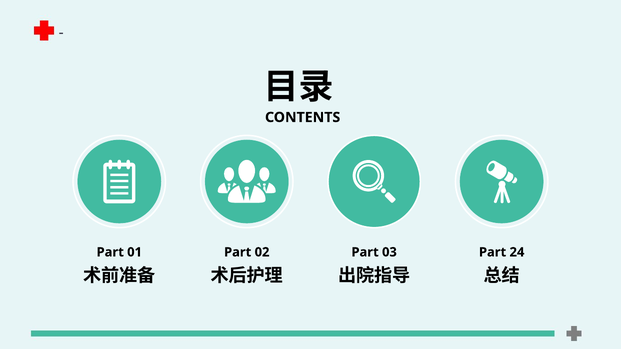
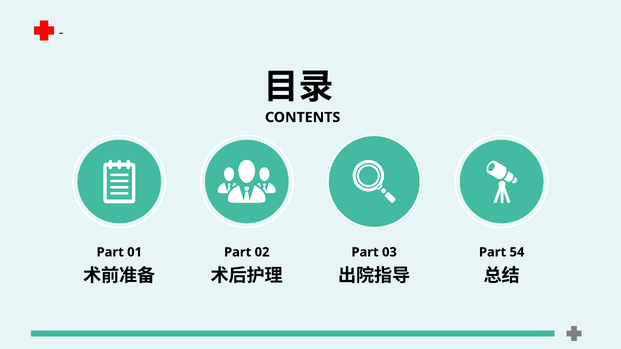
24: 24 -> 54 (517, 252)
